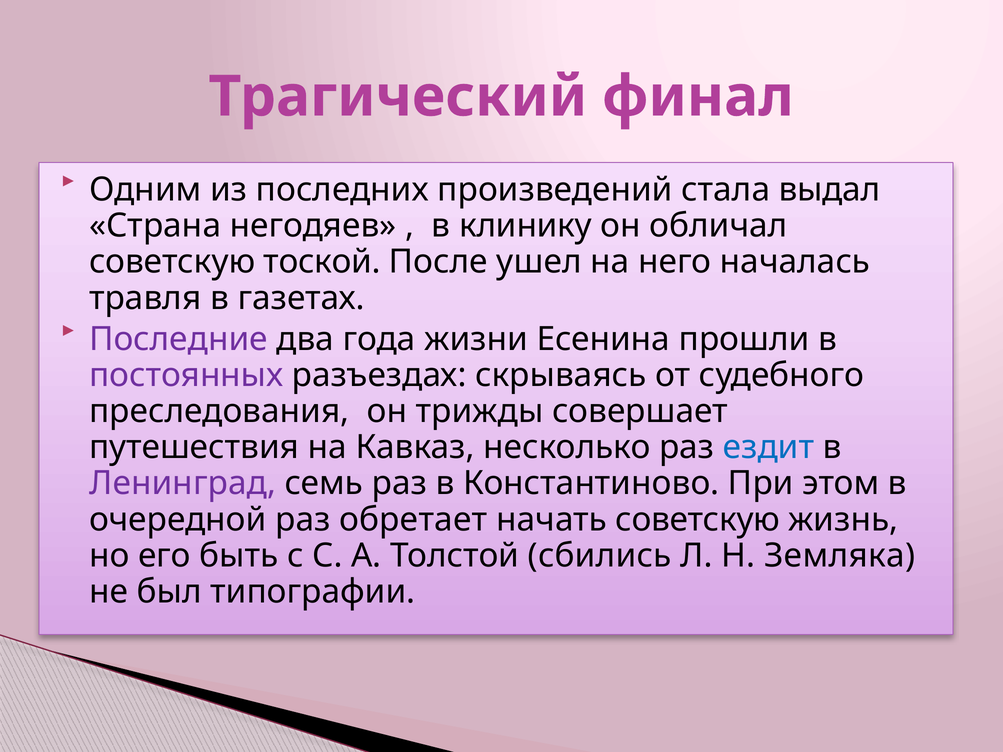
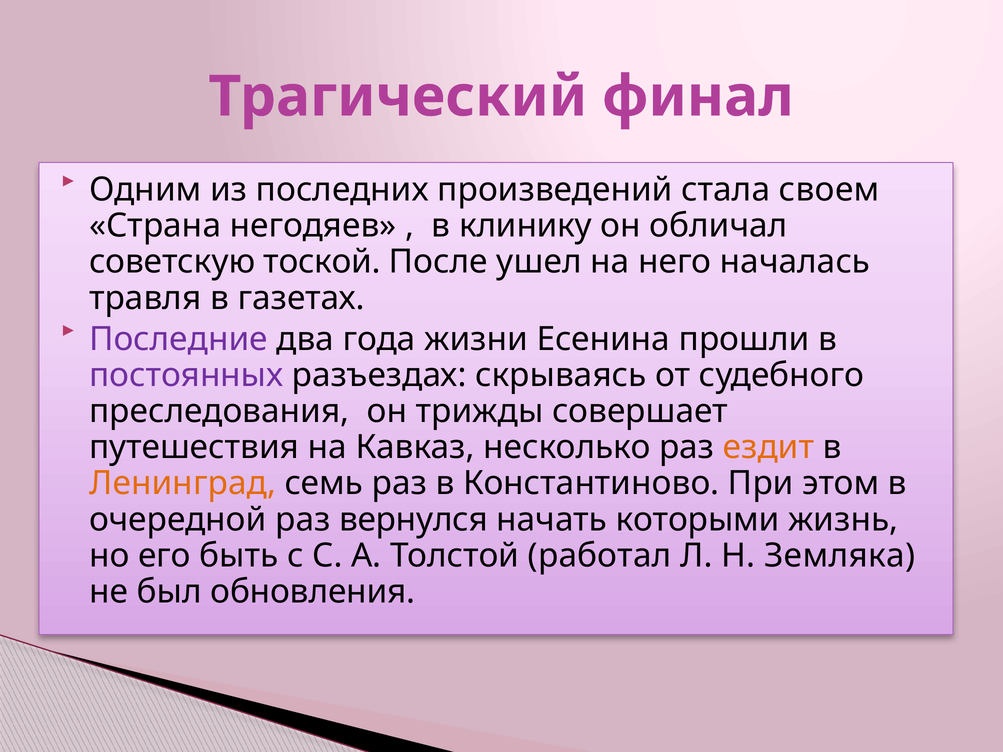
выдал: выдал -> своем (829, 190)
ездит colour: blue -> orange (769, 447)
Ленинград colour: purple -> orange (183, 484)
обретает: обретает -> вернулся (414, 520)
начать советскую: советскую -> которыми (698, 520)
сбились: сбились -> работал (600, 556)
типографии: типографии -> обновления (313, 592)
